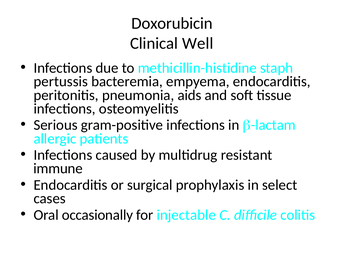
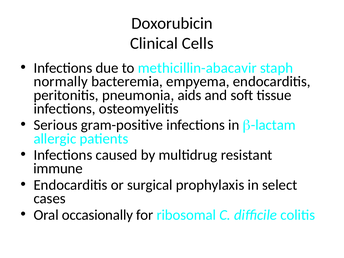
Well: Well -> Cells (198, 43)
methicillin-histidine: methicillin-histidine -> methicillin-abacavir (197, 68)
pertussis: pertussis -> normally (61, 82)
injectable: injectable -> ribosomal (186, 215)
